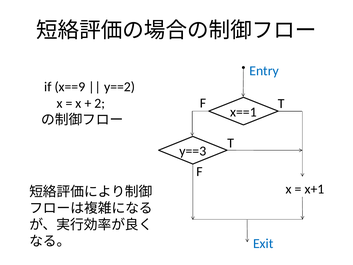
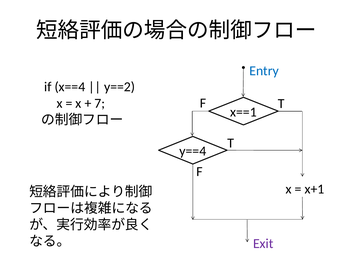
x==9: x==9 -> x==4 (70, 87)
2: 2 -> 7 (100, 103)
y==3: y==3 -> y==4 (193, 151)
Exit colour: blue -> purple (263, 243)
